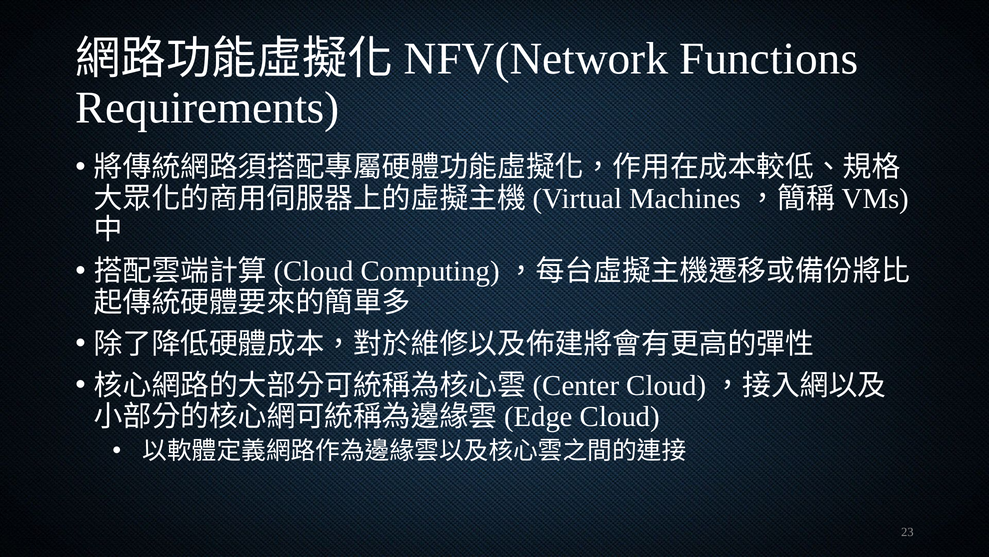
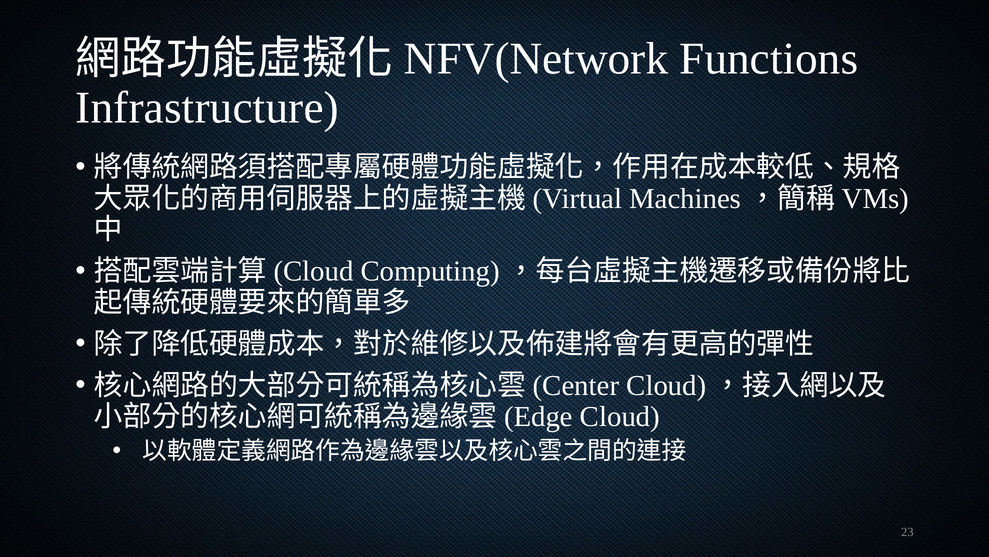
Requirements: Requirements -> Infrastructure (207, 108)
